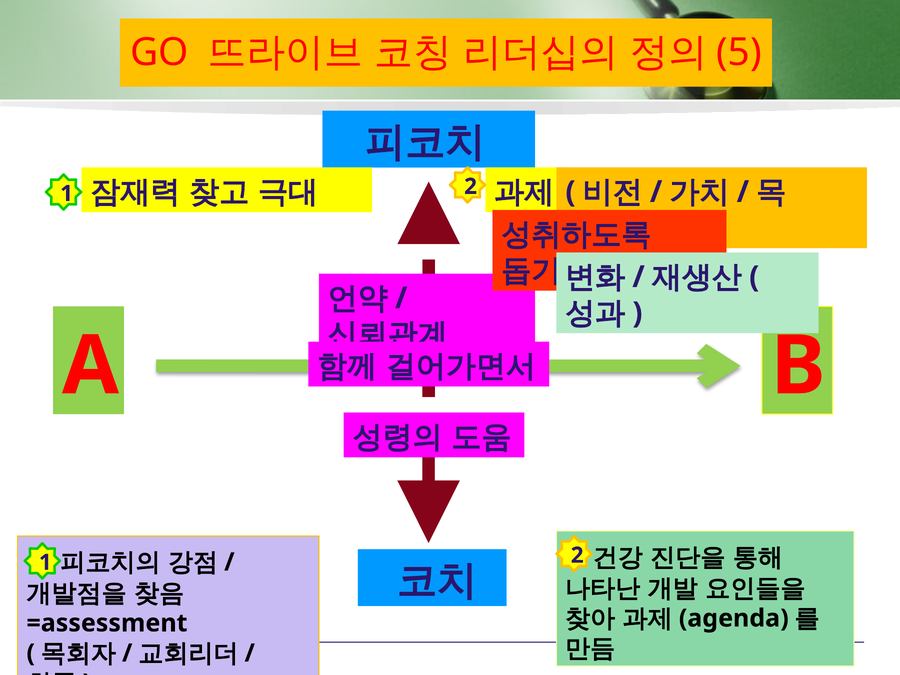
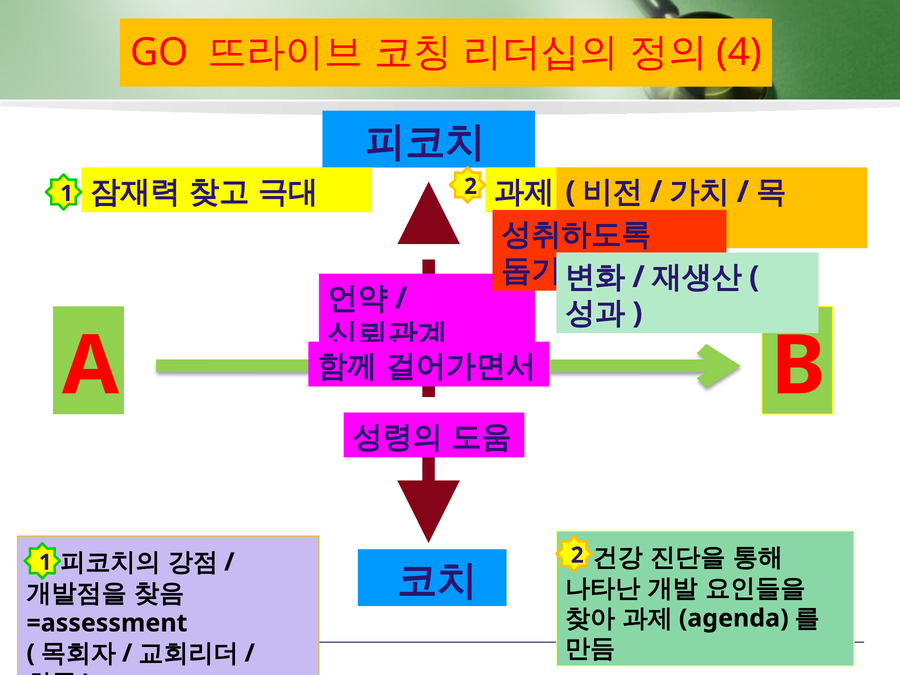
5: 5 -> 4 (739, 52)
